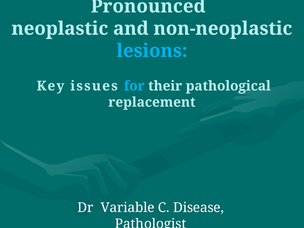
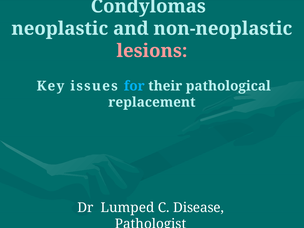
Pronounced: Pronounced -> Condylomas (148, 6)
lesions colour: light blue -> pink (152, 51)
Variable: Variable -> Lumped (127, 208)
